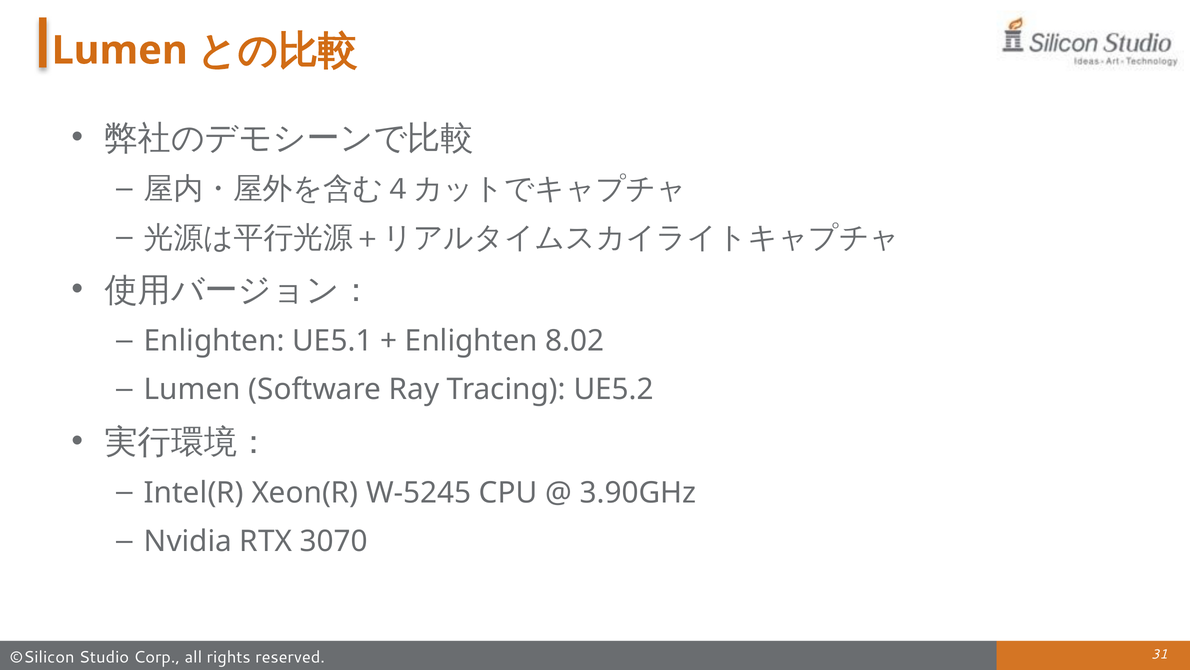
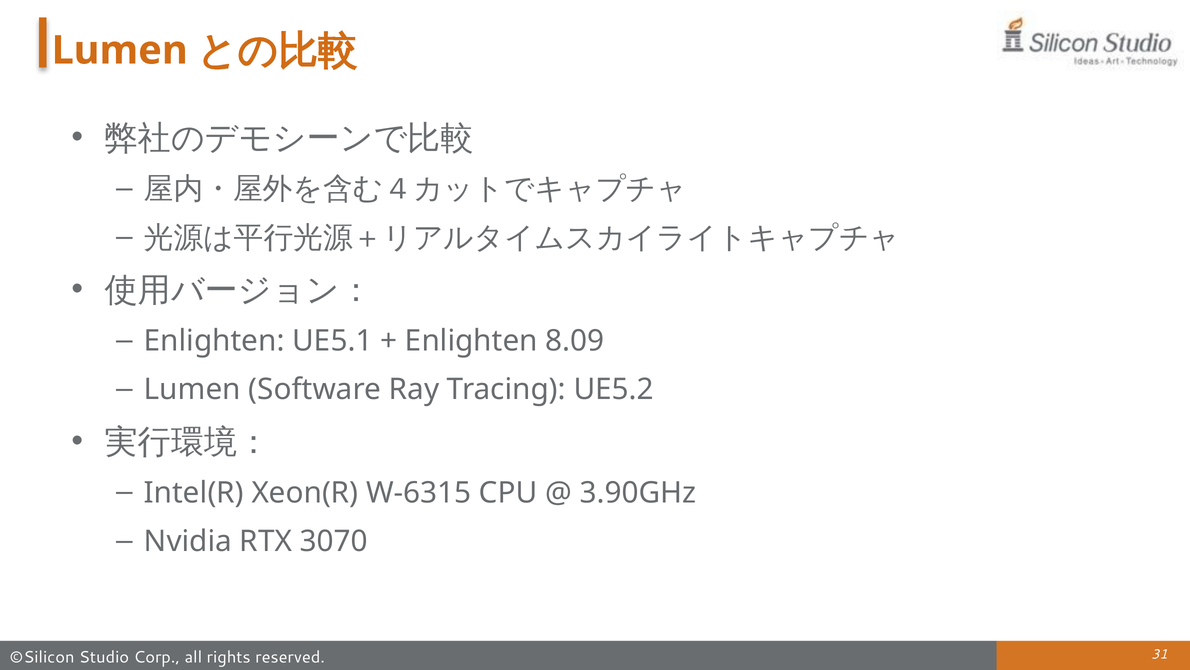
8.02: 8.02 -> 8.09 (575, 341)
W-5245: W-5245 -> W-6315 (419, 492)
